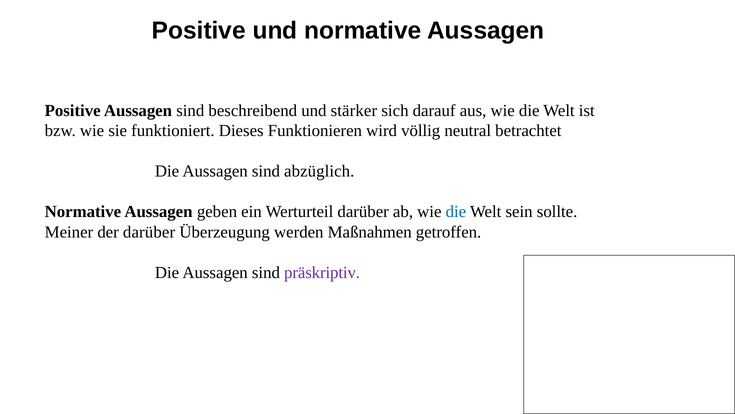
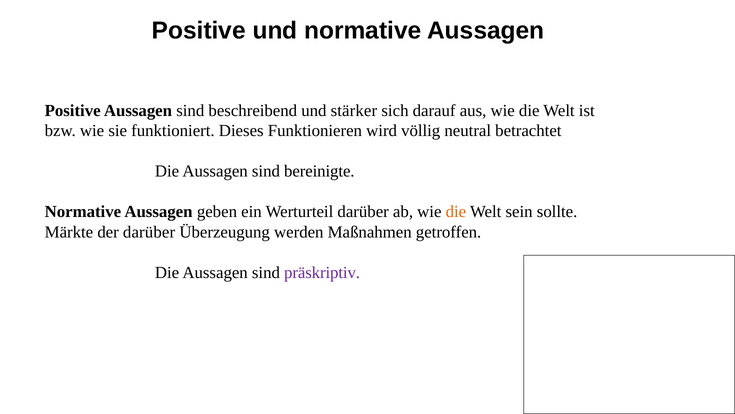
abzüglich: abzüglich -> bereinigte (319, 171)
die colour: blue -> orange (456, 212)
Meiner: Meiner -> Märkte (69, 232)
